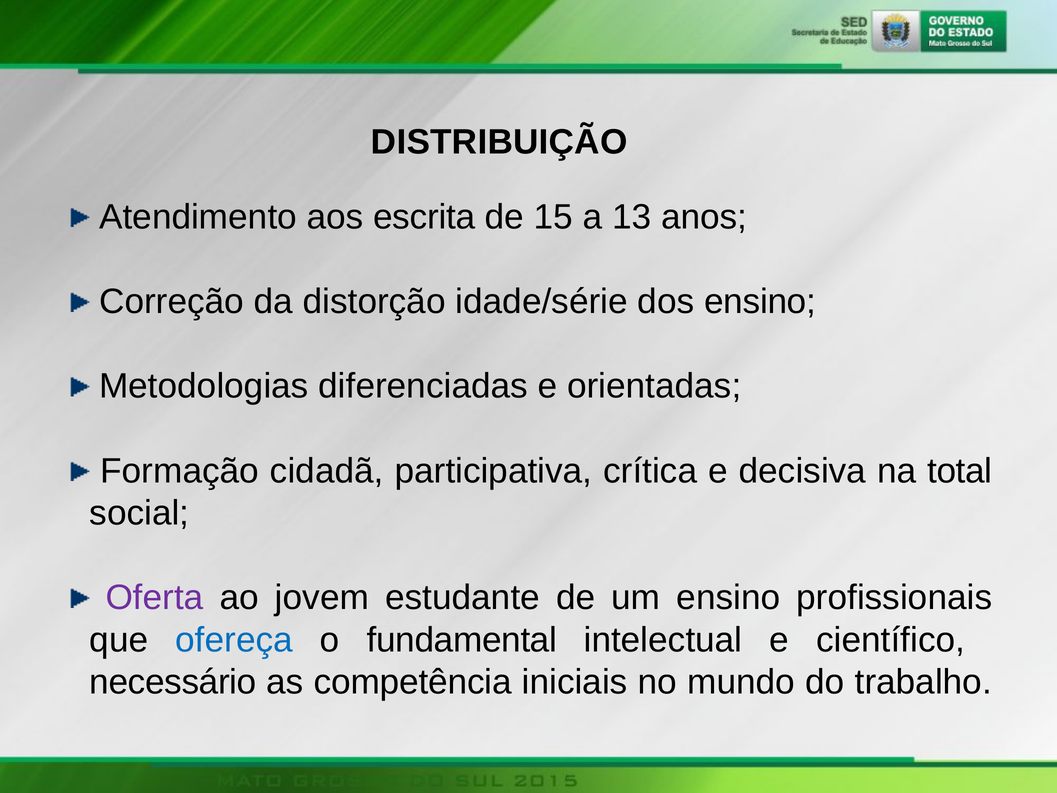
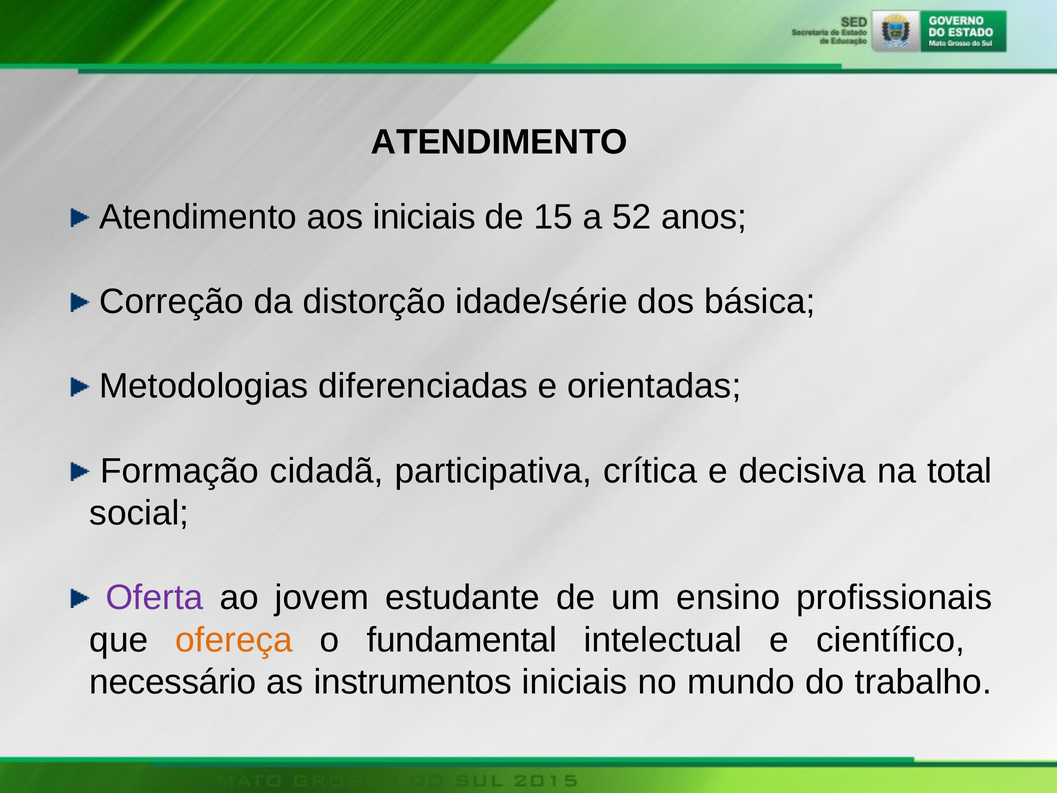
DISTRIBUIÇÃO: DISTRIBUIÇÃO -> ATENDIMENTO (499, 142)
aos escrita: escrita -> iniciais (424, 217)
13: 13 -> 52 (632, 217)
dos ensino: ensino -> básica (760, 302)
ofereça colour: blue -> orange (234, 640)
competência: competência -> instrumentos (413, 682)
